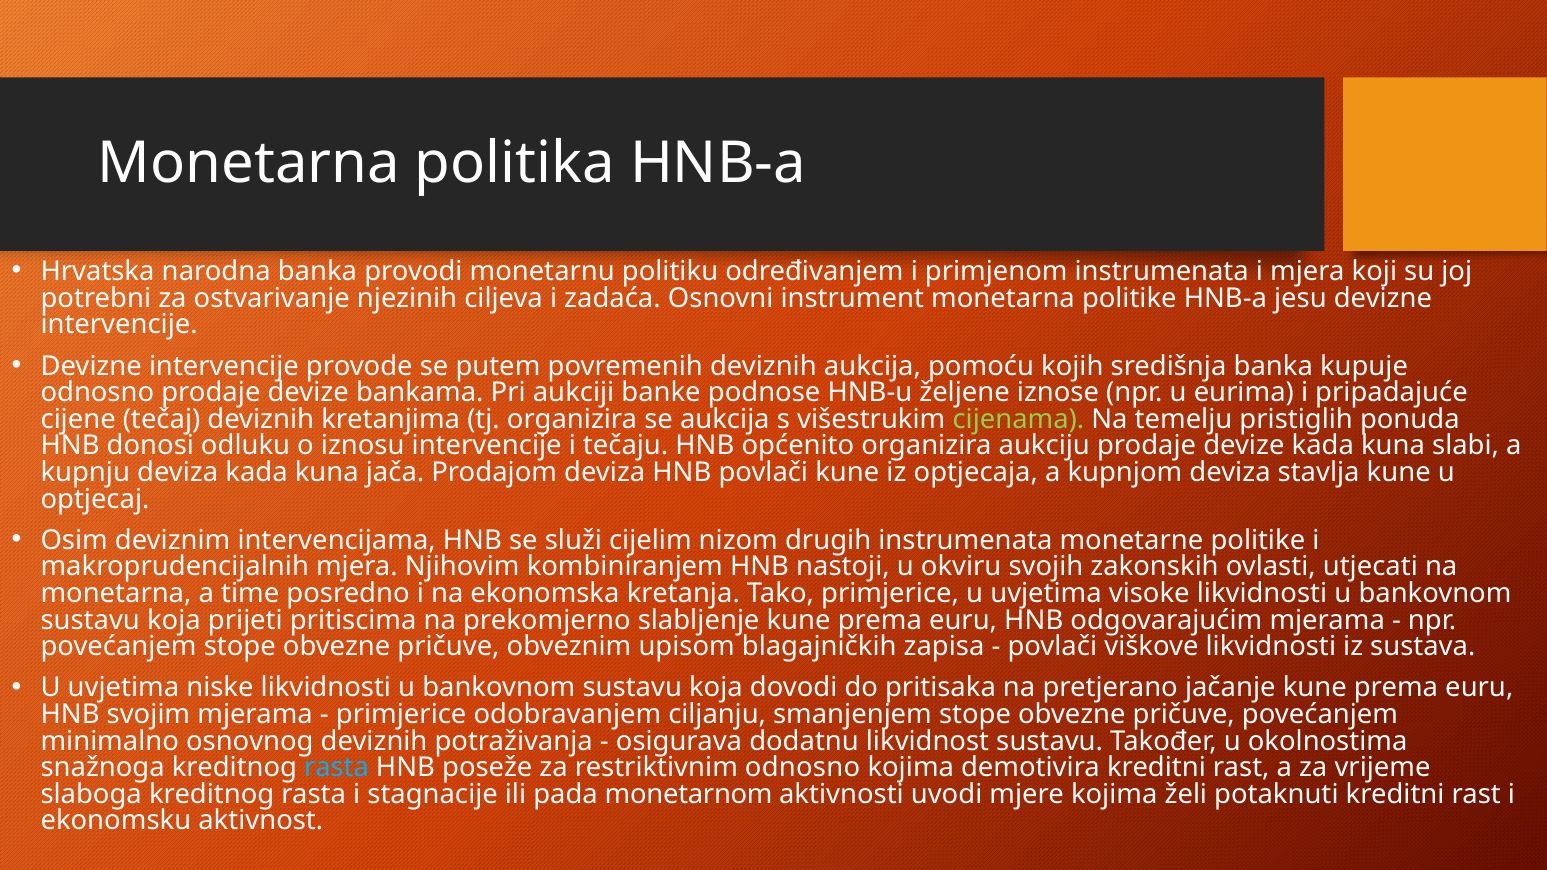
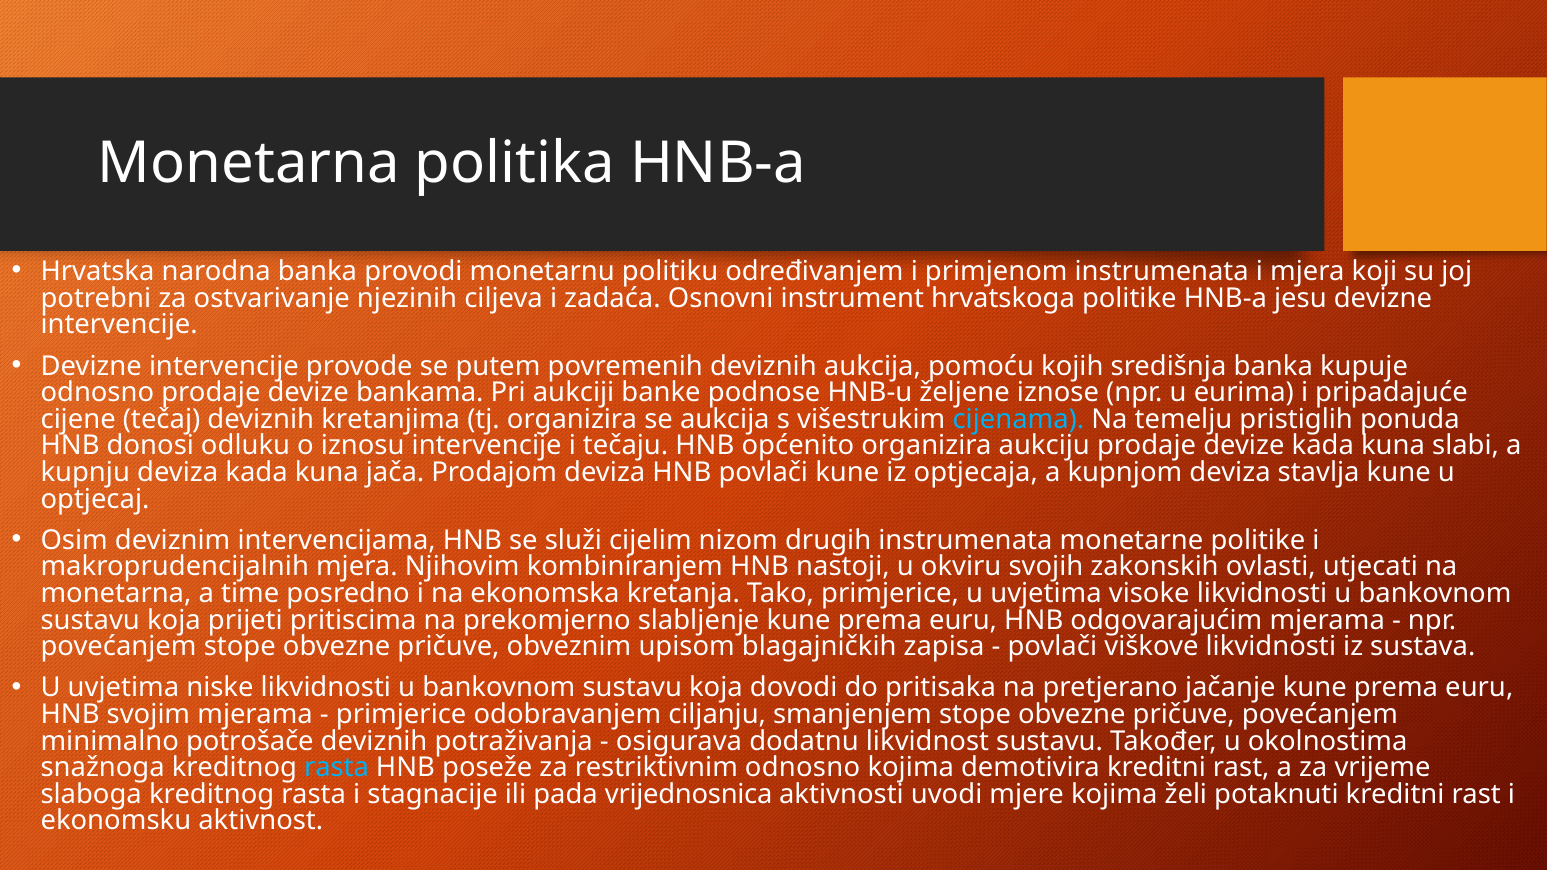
instrument monetarna: monetarna -> hrvatskoga (1003, 298)
cijenama colour: light green -> light blue (1018, 419)
osnovnog: osnovnog -> potrošače (250, 741)
monetarnom: monetarnom -> vrijednosnica (689, 794)
